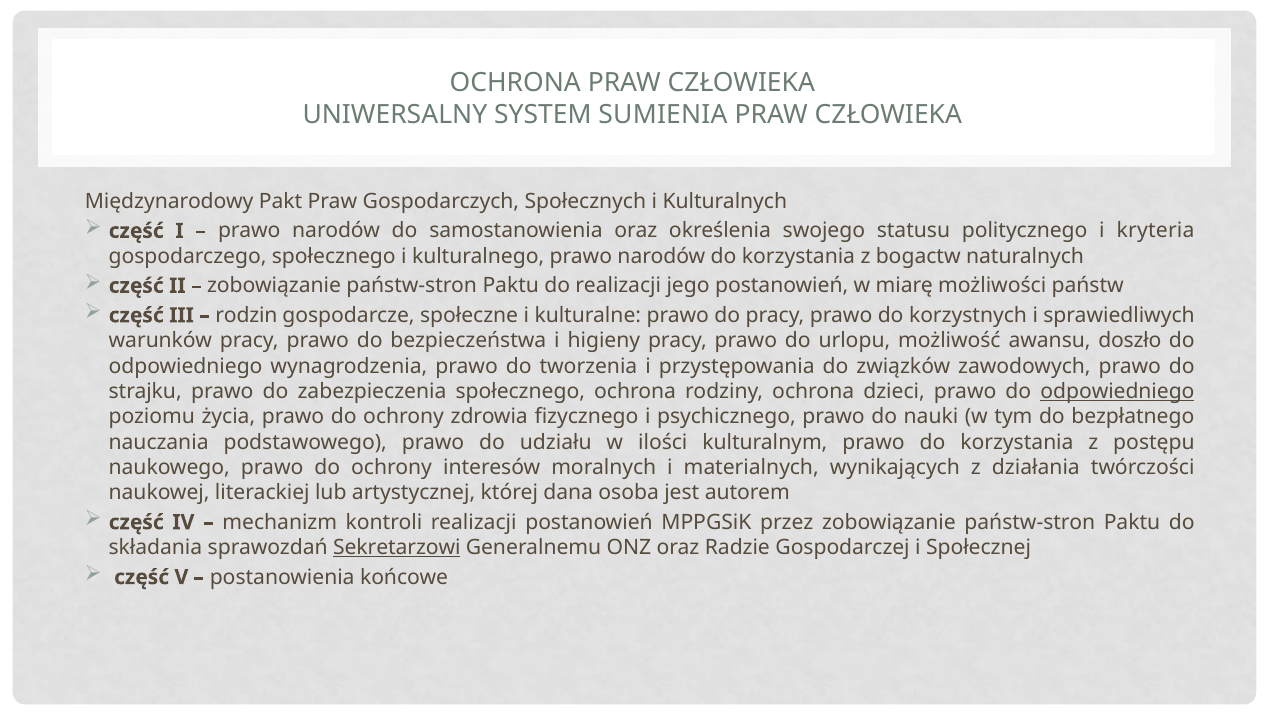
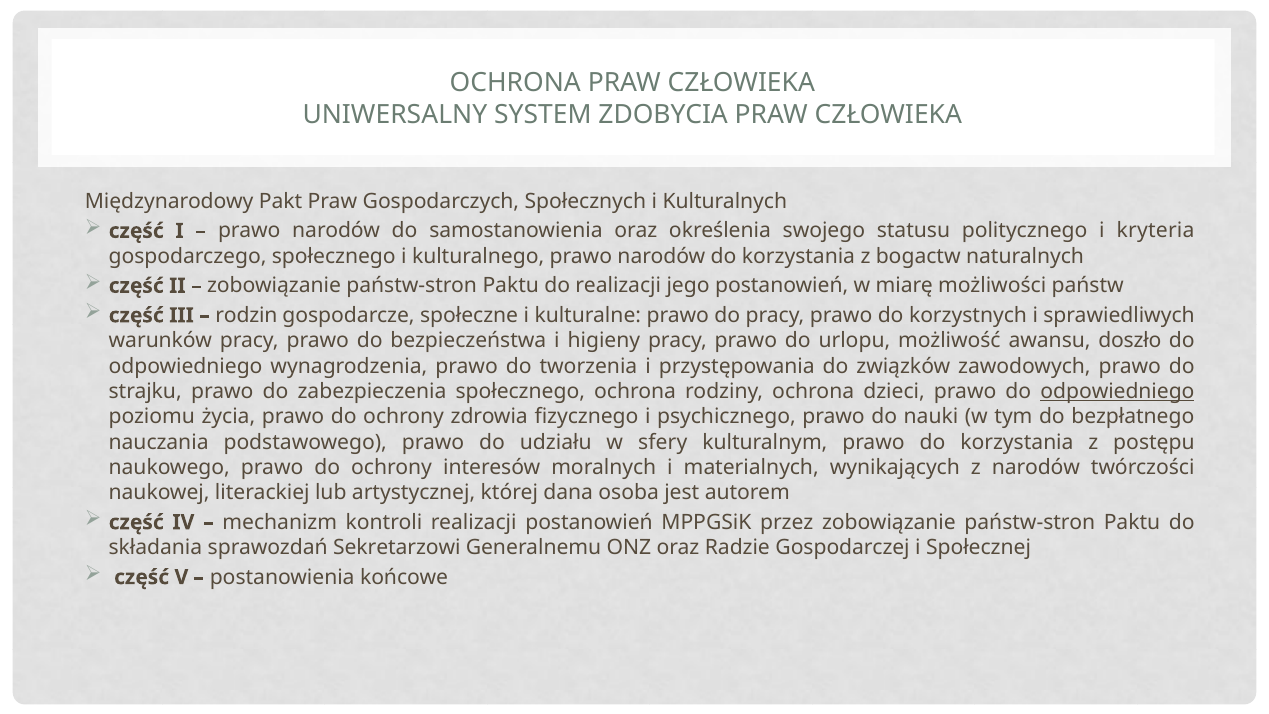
SUMIENIA: SUMIENIA -> ZDOBYCIA (663, 114)
ilości: ilości -> sfery (663, 442)
z działania: działania -> narodów (1036, 467)
Sekretarzowi underline: present -> none (397, 548)
